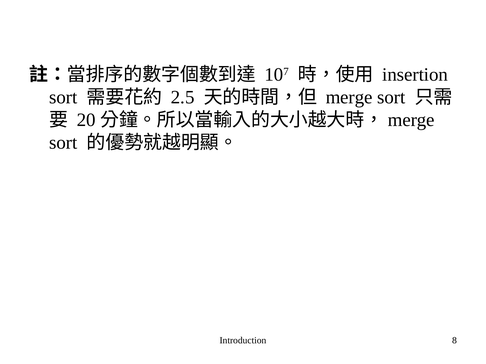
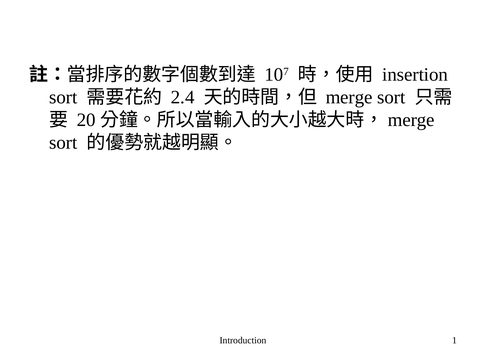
2.5: 2.5 -> 2.4 (183, 97)
8: 8 -> 1 (454, 341)
